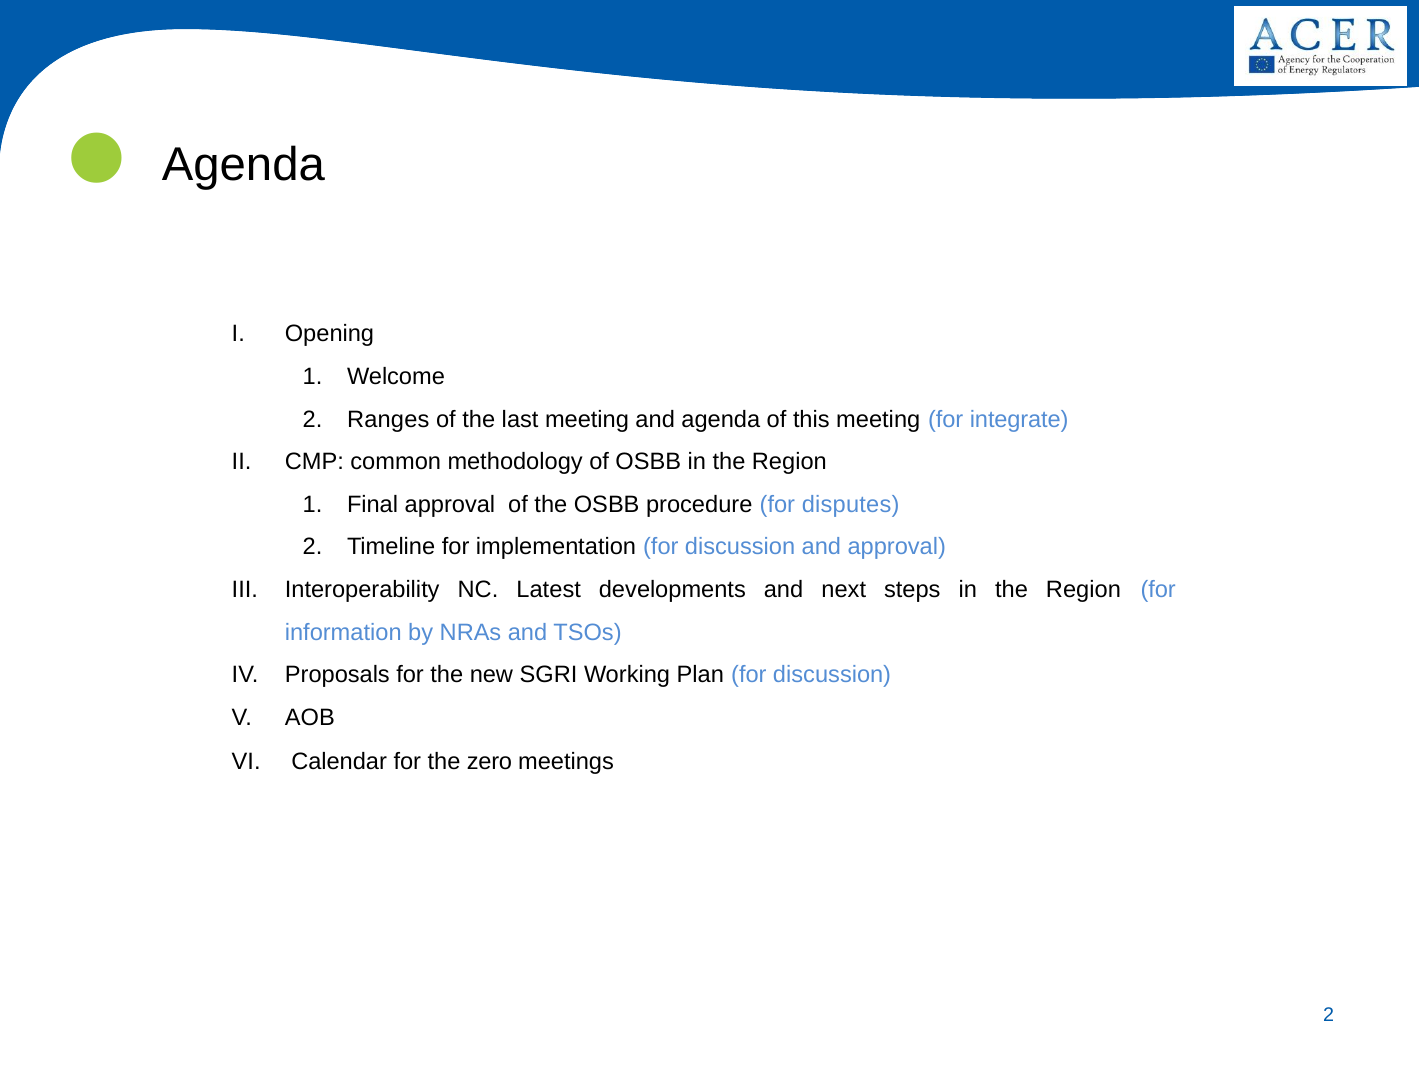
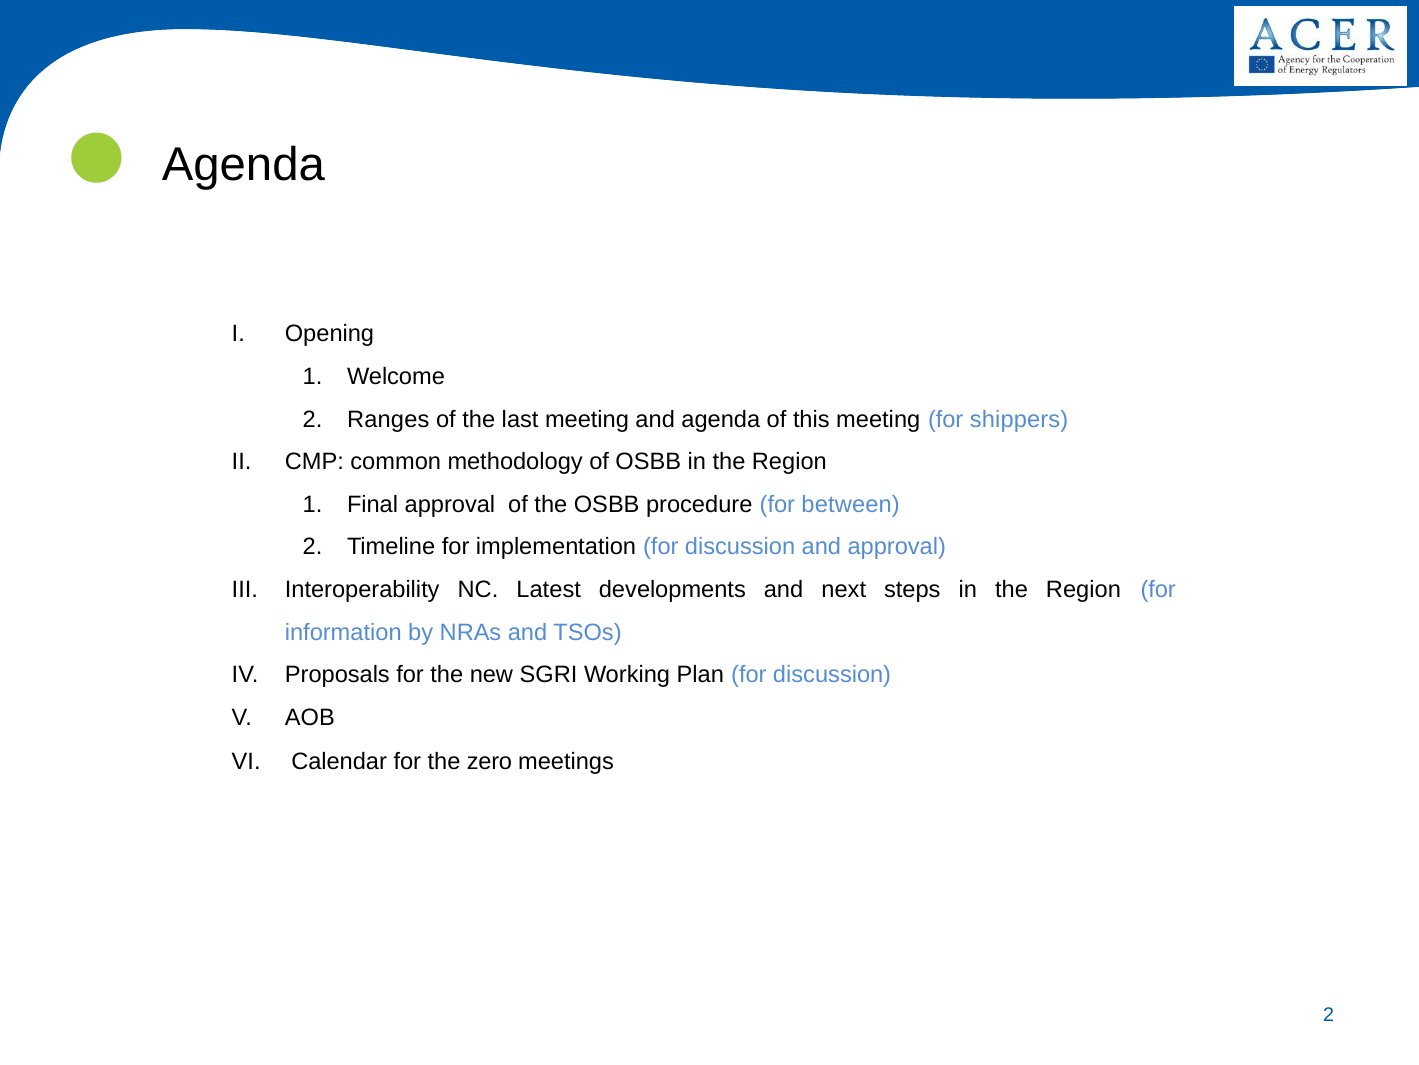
integrate: integrate -> shippers (1019, 419)
disputes: disputes -> between (851, 504)
